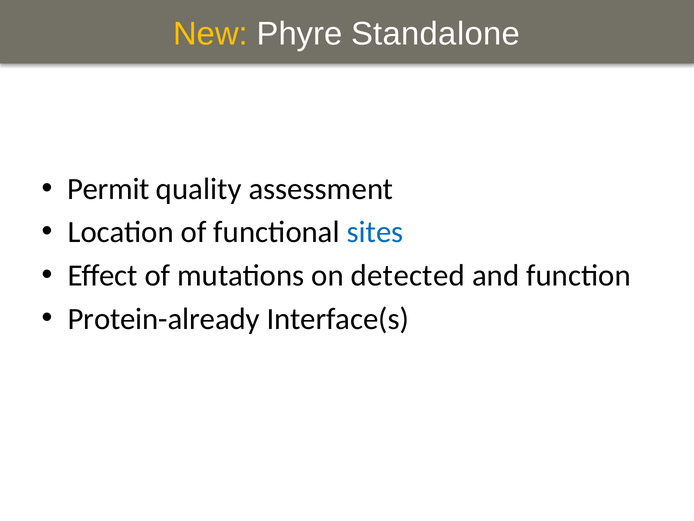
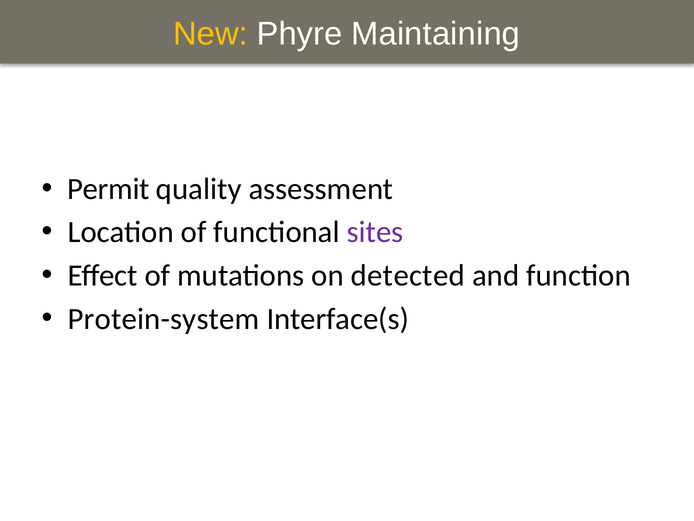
Standalone: Standalone -> Maintaining (436, 34)
sites colour: blue -> purple (375, 232)
Protein-already: Protein-already -> Protein-system (164, 319)
